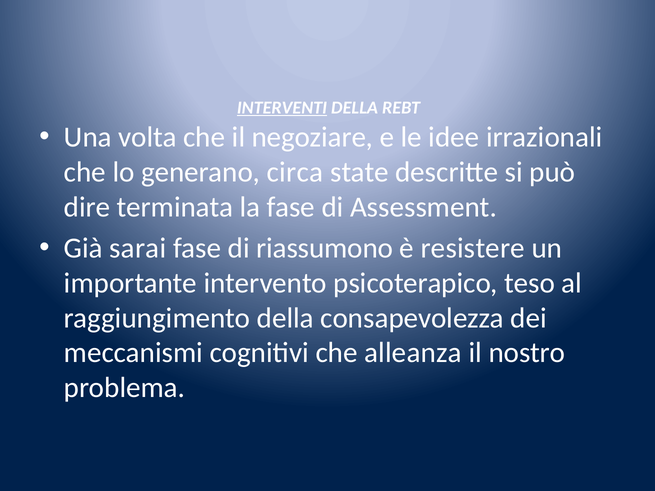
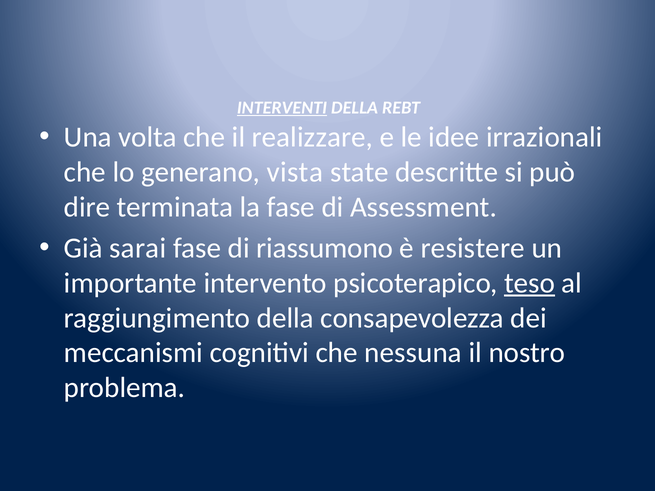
negoziare: negoziare -> realizzare (312, 137)
circa: circa -> vista (295, 172)
teso underline: none -> present (530, 283)
alleanza: alleanza -> nessuna (413, 353)
